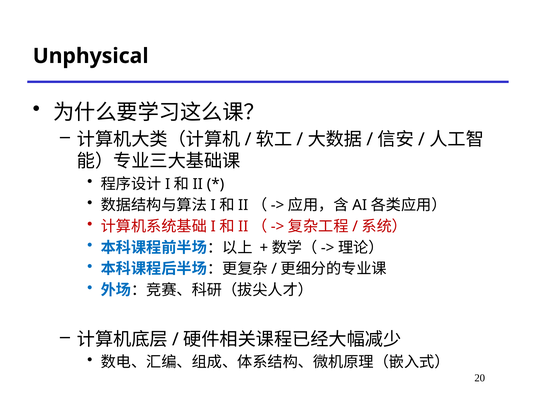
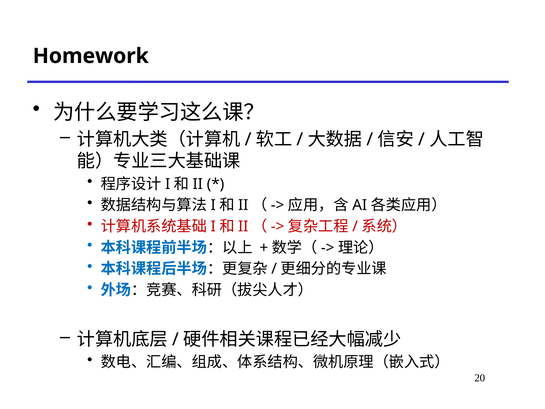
Unphysical: Unphysical -> Homework (91, 56)
